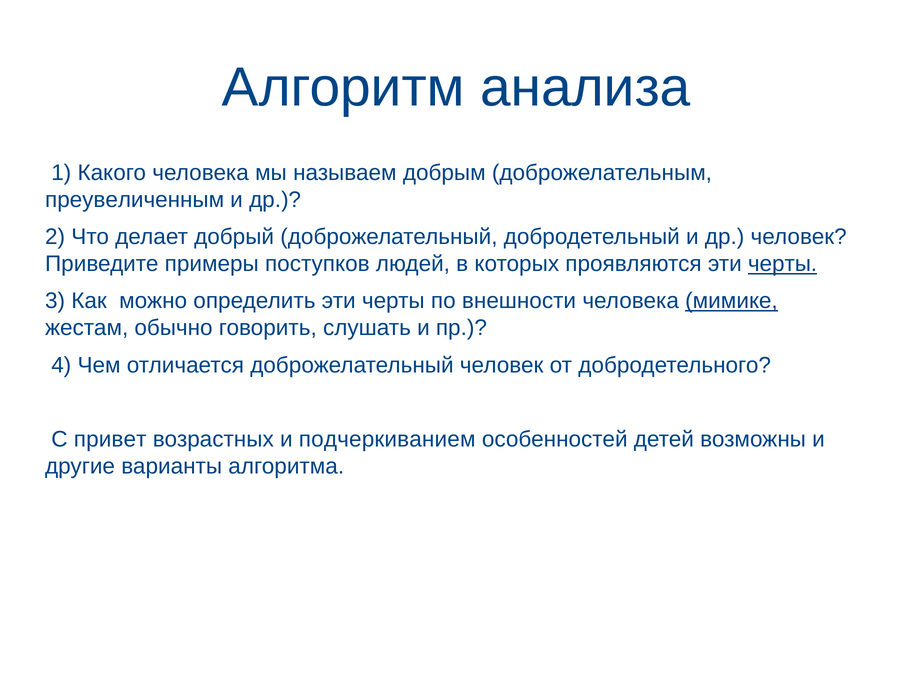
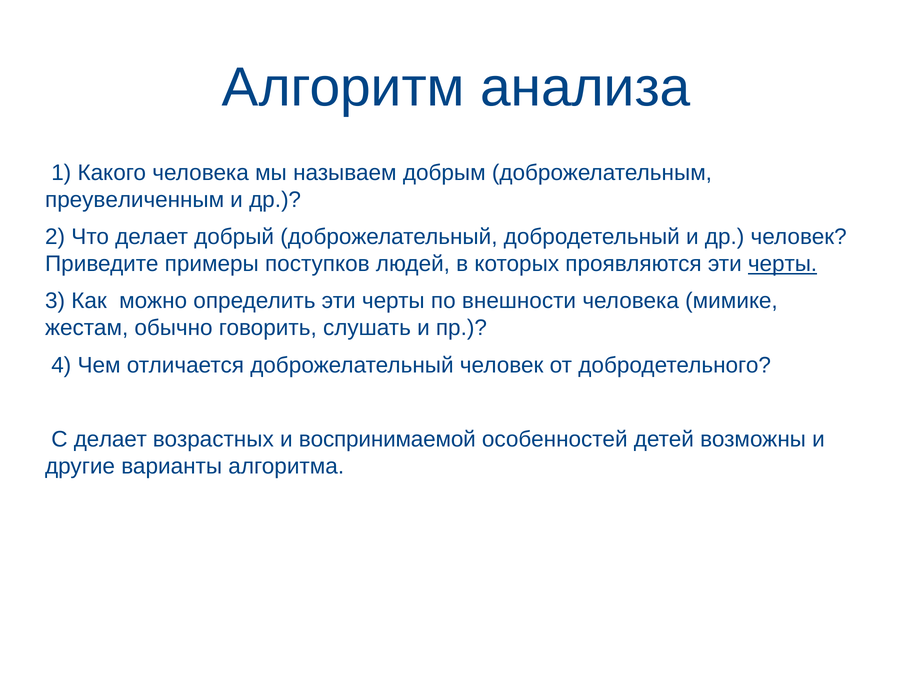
мимике underline: present -> none (731, 301)
С привет: привет -> делает (110, 440)
подчеркиванием: подчеркиванием -> воспринимаемой (387, 440)
